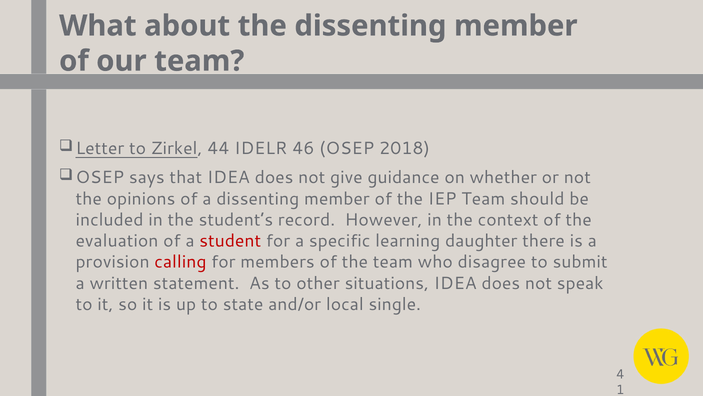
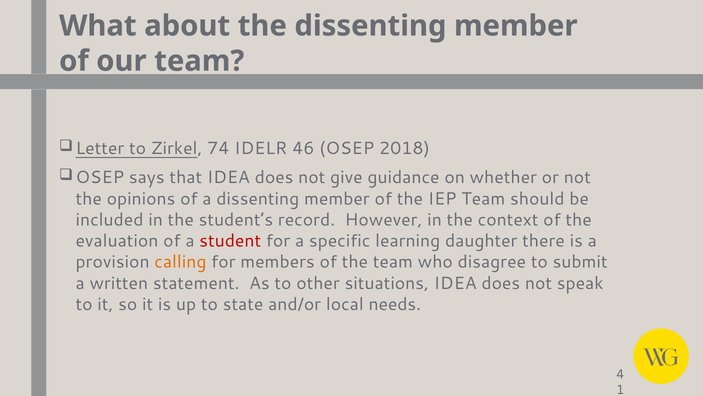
44: 44 -> 74 (218, 148)
calling colour: red -> orange (180, 262)
single: single -> needs (395, 304)
